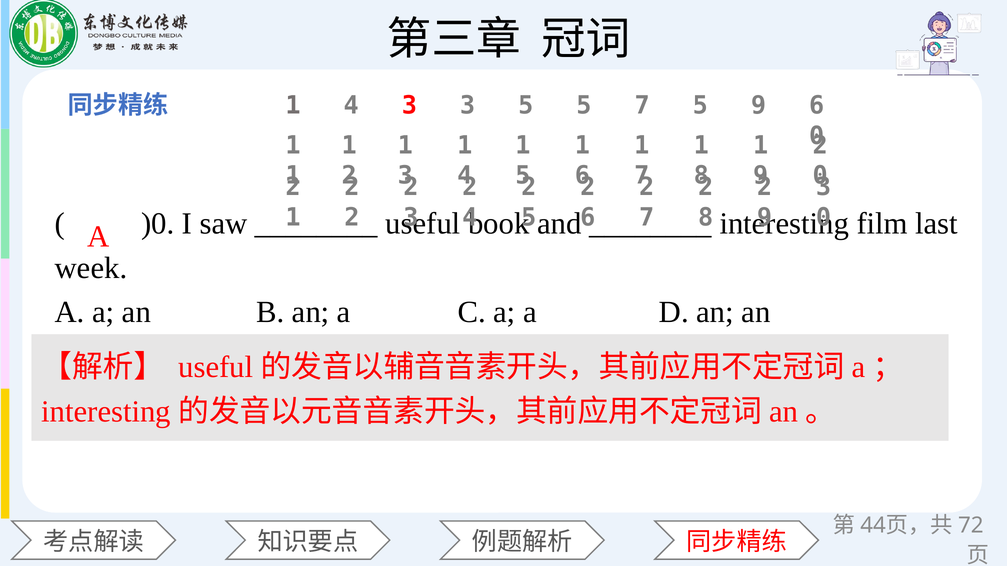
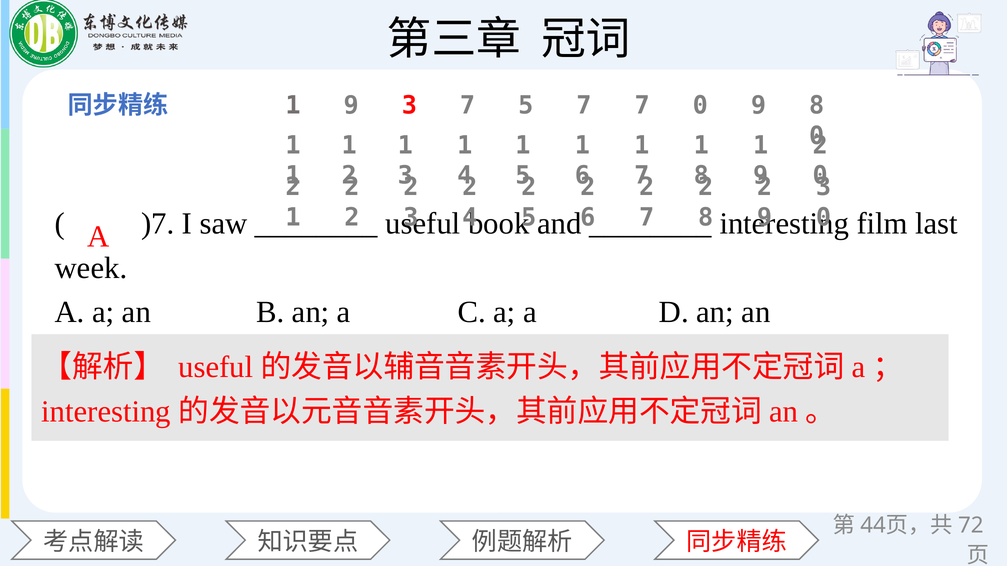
4: 4 -> 9 (351, 106)
3 3: 3 -> 7 (468, 106)
5 5: 5 -> 7 (584, 106)
7 5: 5 -> 0 (700, 106)
9 6: 6 -> 8 (817, 106)
)0: )0 -> )7 (158, 224)
